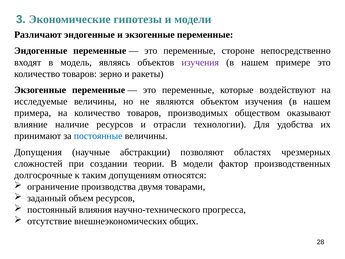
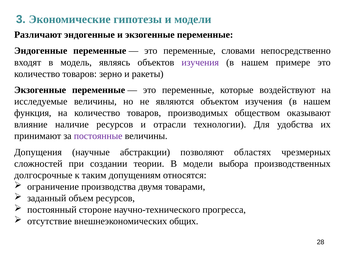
стороне: стороне -> словами (238, 51)
примера: примера -> функция (33, 113)
постоянные colour: blue -> purple (98, 136)
фактор: фактор -> выбора (234, 163)
влияния: влияния -> стороне (95, 210)
